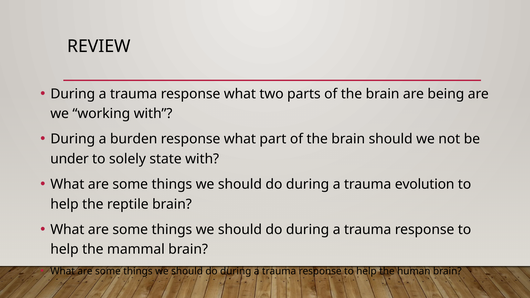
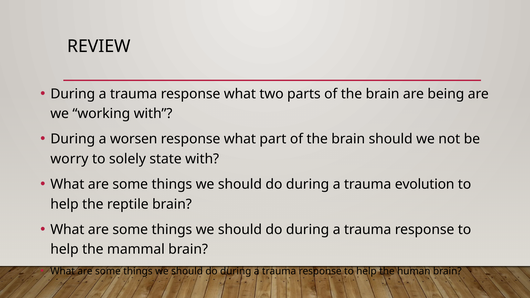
burden: burden -> worsen (134, 139)
under: under -> worry (69, 159)
